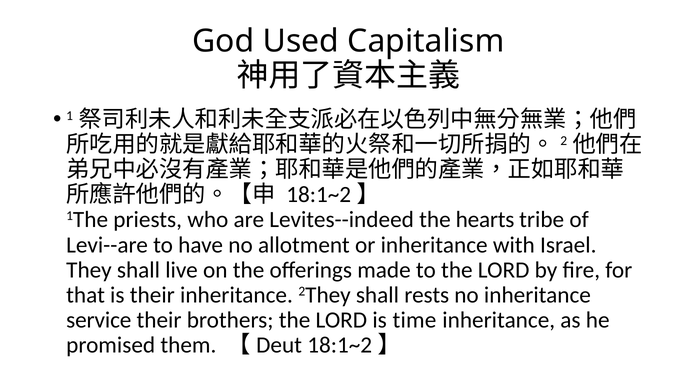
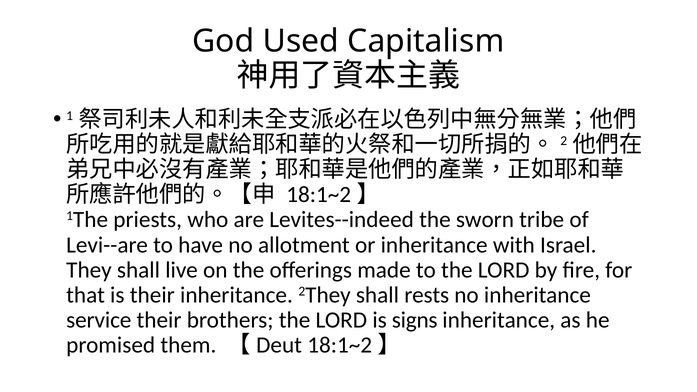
hearts: hearts -> sworn (485, 220)
time: time -> signs (415, 320)
